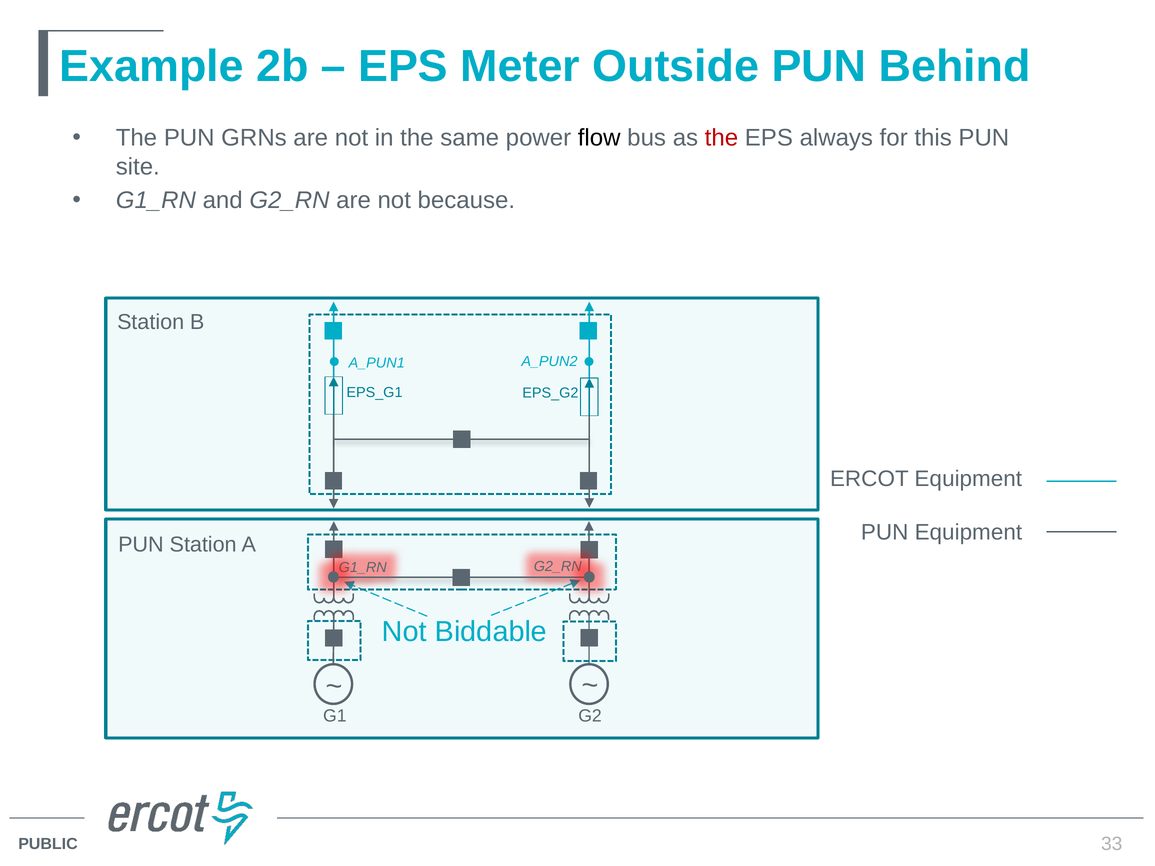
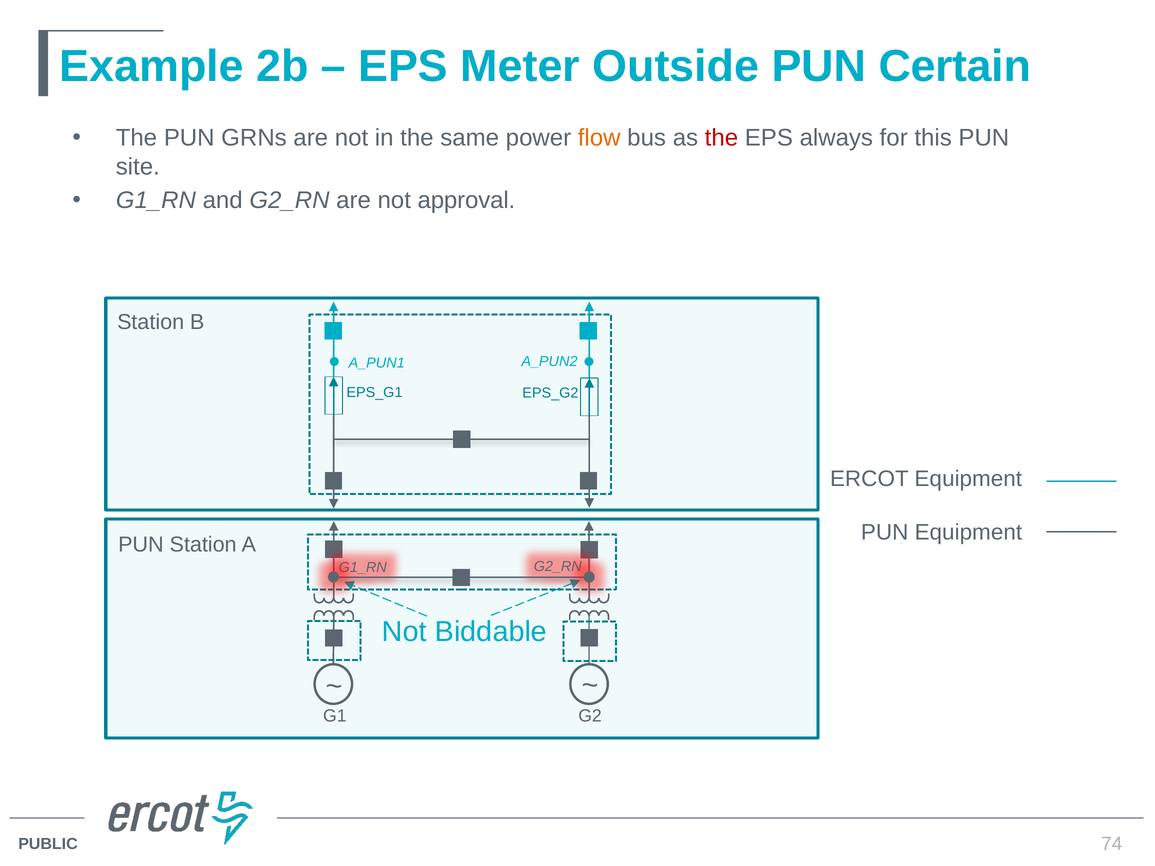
Behind: Behind -> Certain (955, 67)
flow colour: black -> orange (599, 138)
because: because -> approval (466, 201)
33: 33 -> 74 (1112, 844)
